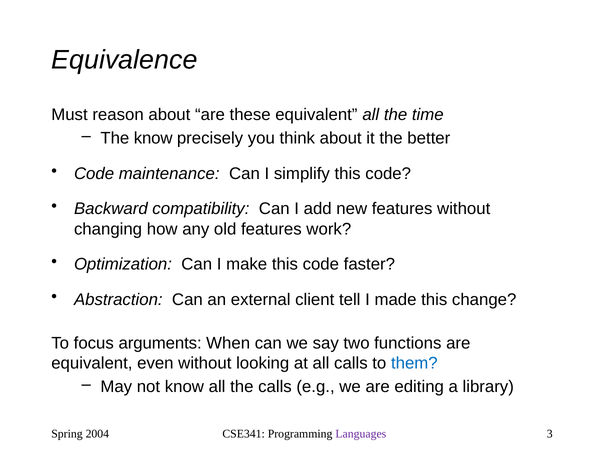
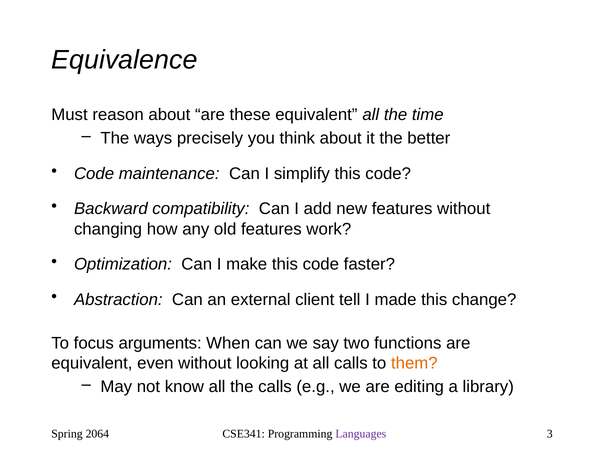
The know: know -> ways (153, 138)
them colour: blue -> orange (414, 363)
2004: 2004 -> 2064 (97, 434)
